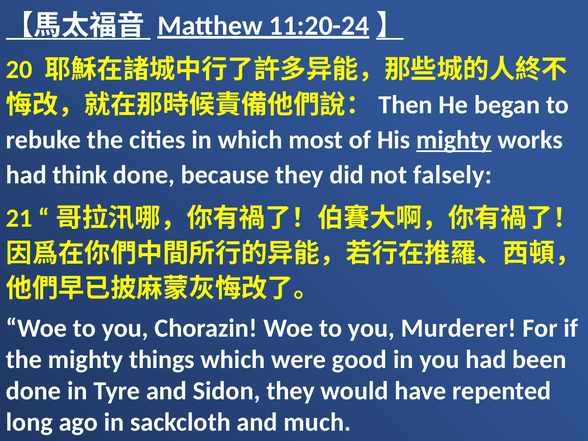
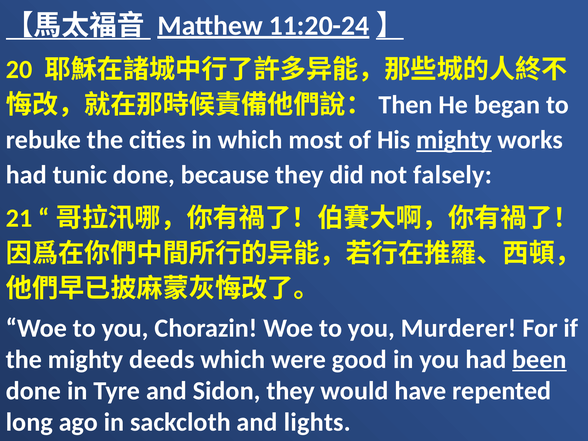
think: think -> tunic (80, 175)
things: things -> deeds (162, 359)
been underline: none -> present (539, 359)
much: much -> lights (317, 422)
